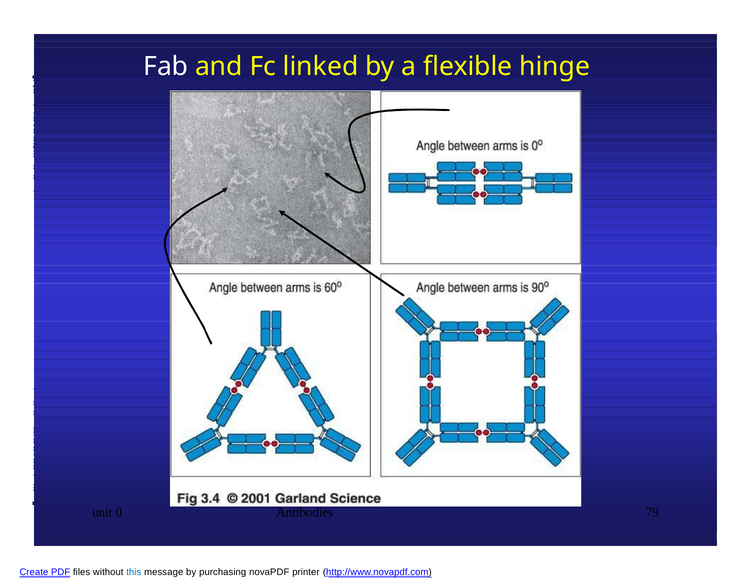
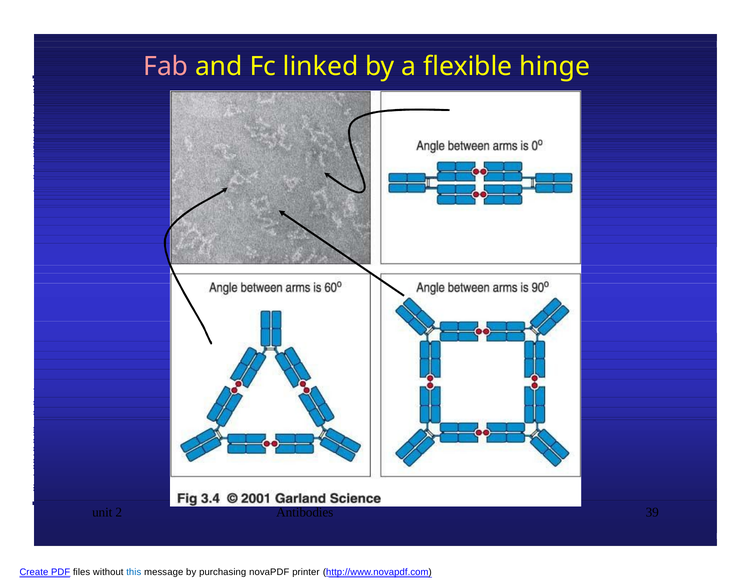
Fab colour: white -> pink (166, 67)
0: 0 -> 2 (119, 512)
79: 79 -> 39 (652, 512)
